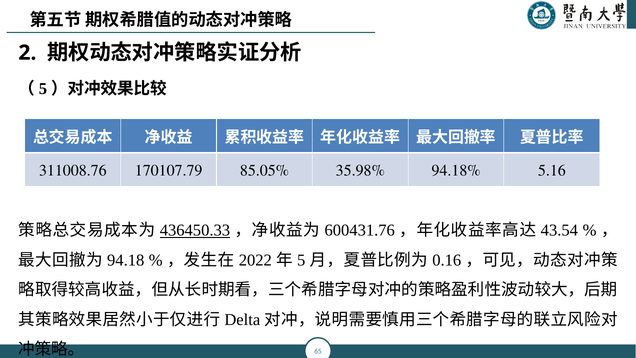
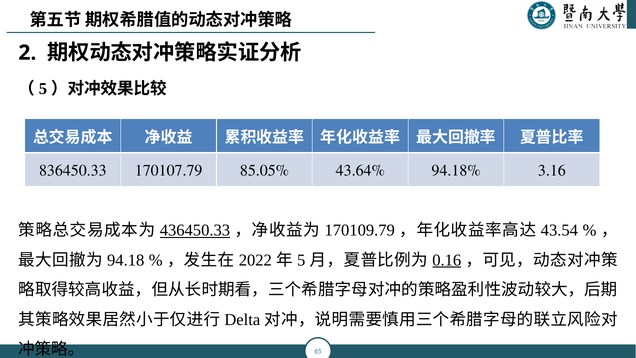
311008.76: 311008.76 -> 836450.33 (73, 170)
35.98%: 35.98% -> 43.64% (360, 170)
5.16: 5.16 -> 3.16 (552, 170)
600431.76: 600431.76 -> 170109.79 (360, 230)
0.16 underline: none -> present (447, 260)
